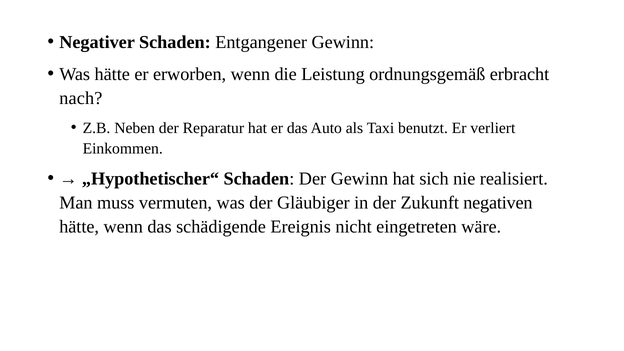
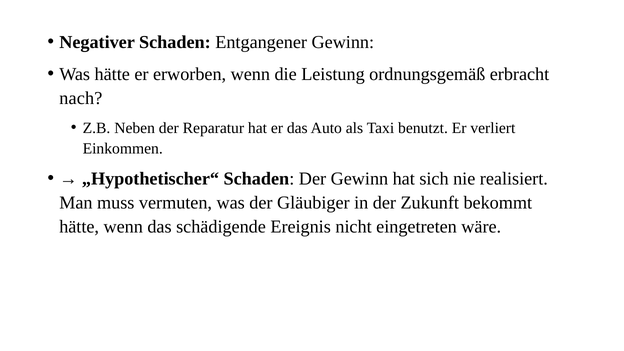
negativen: negativen -> bekommt (498, 203)
